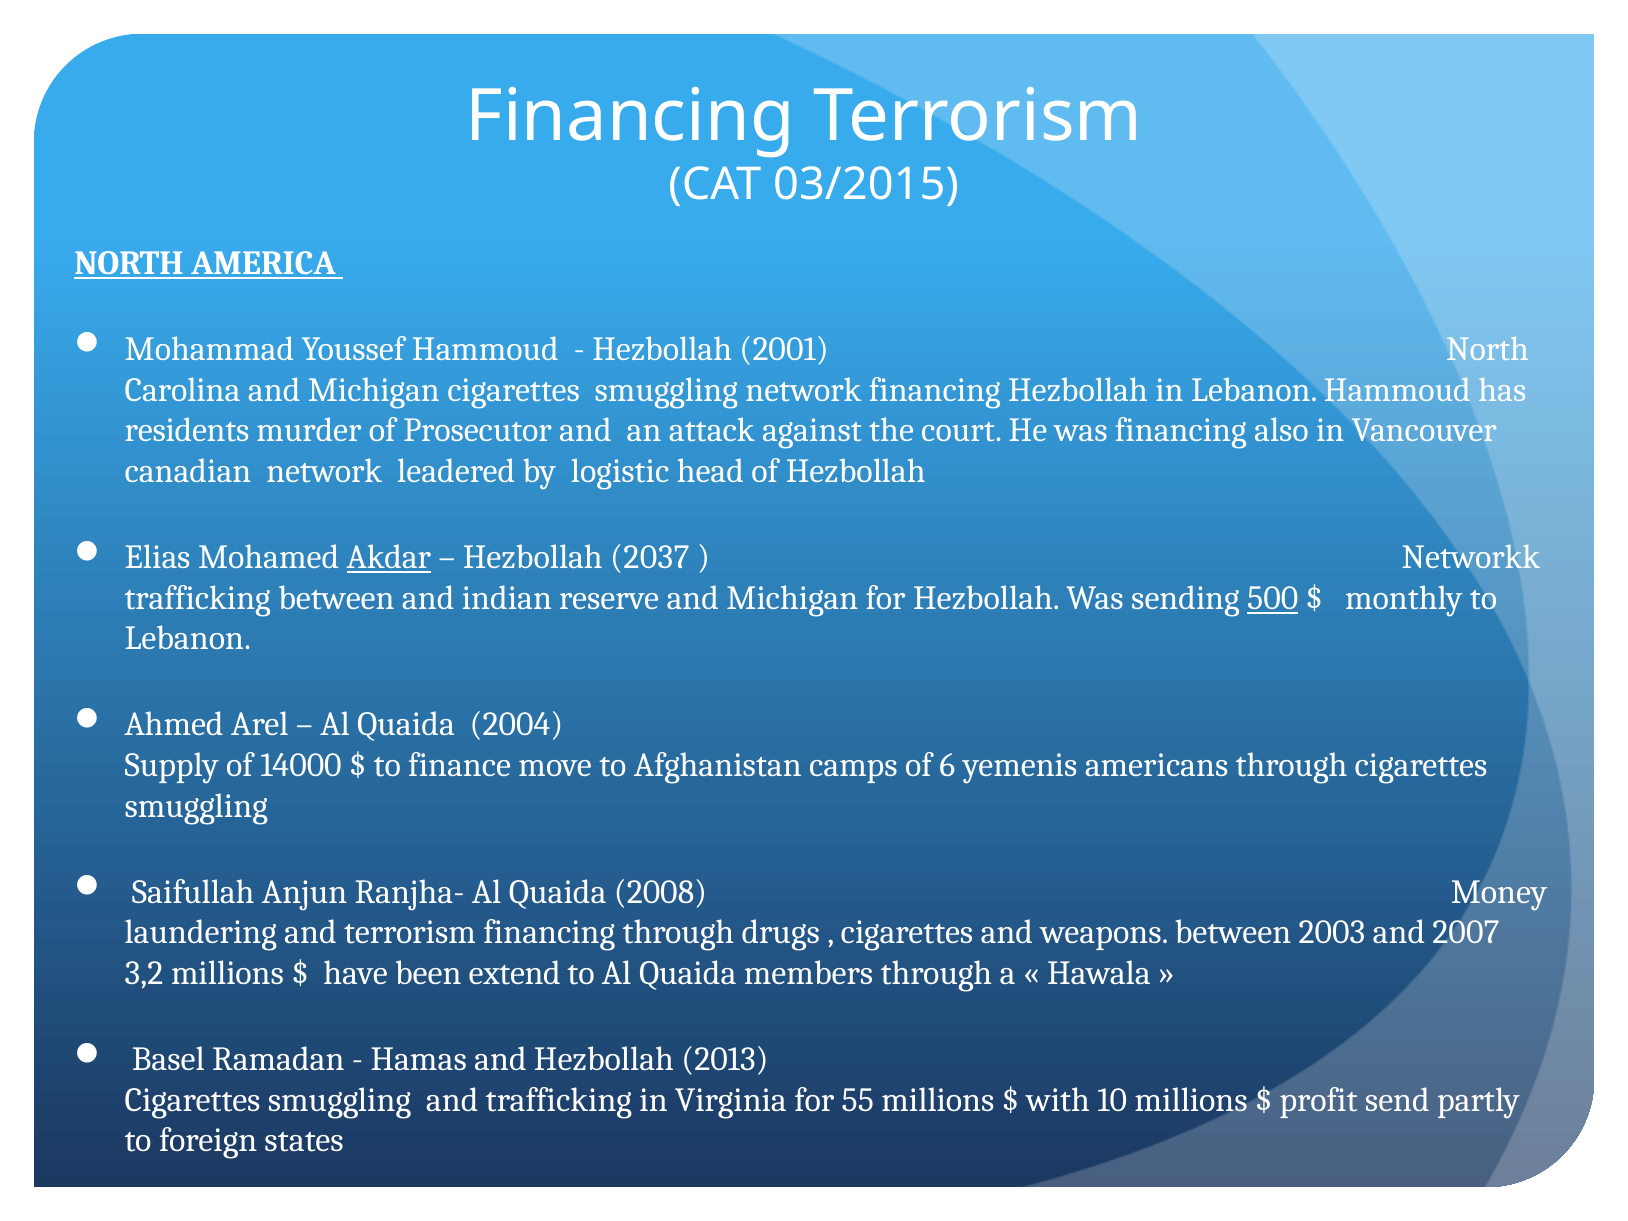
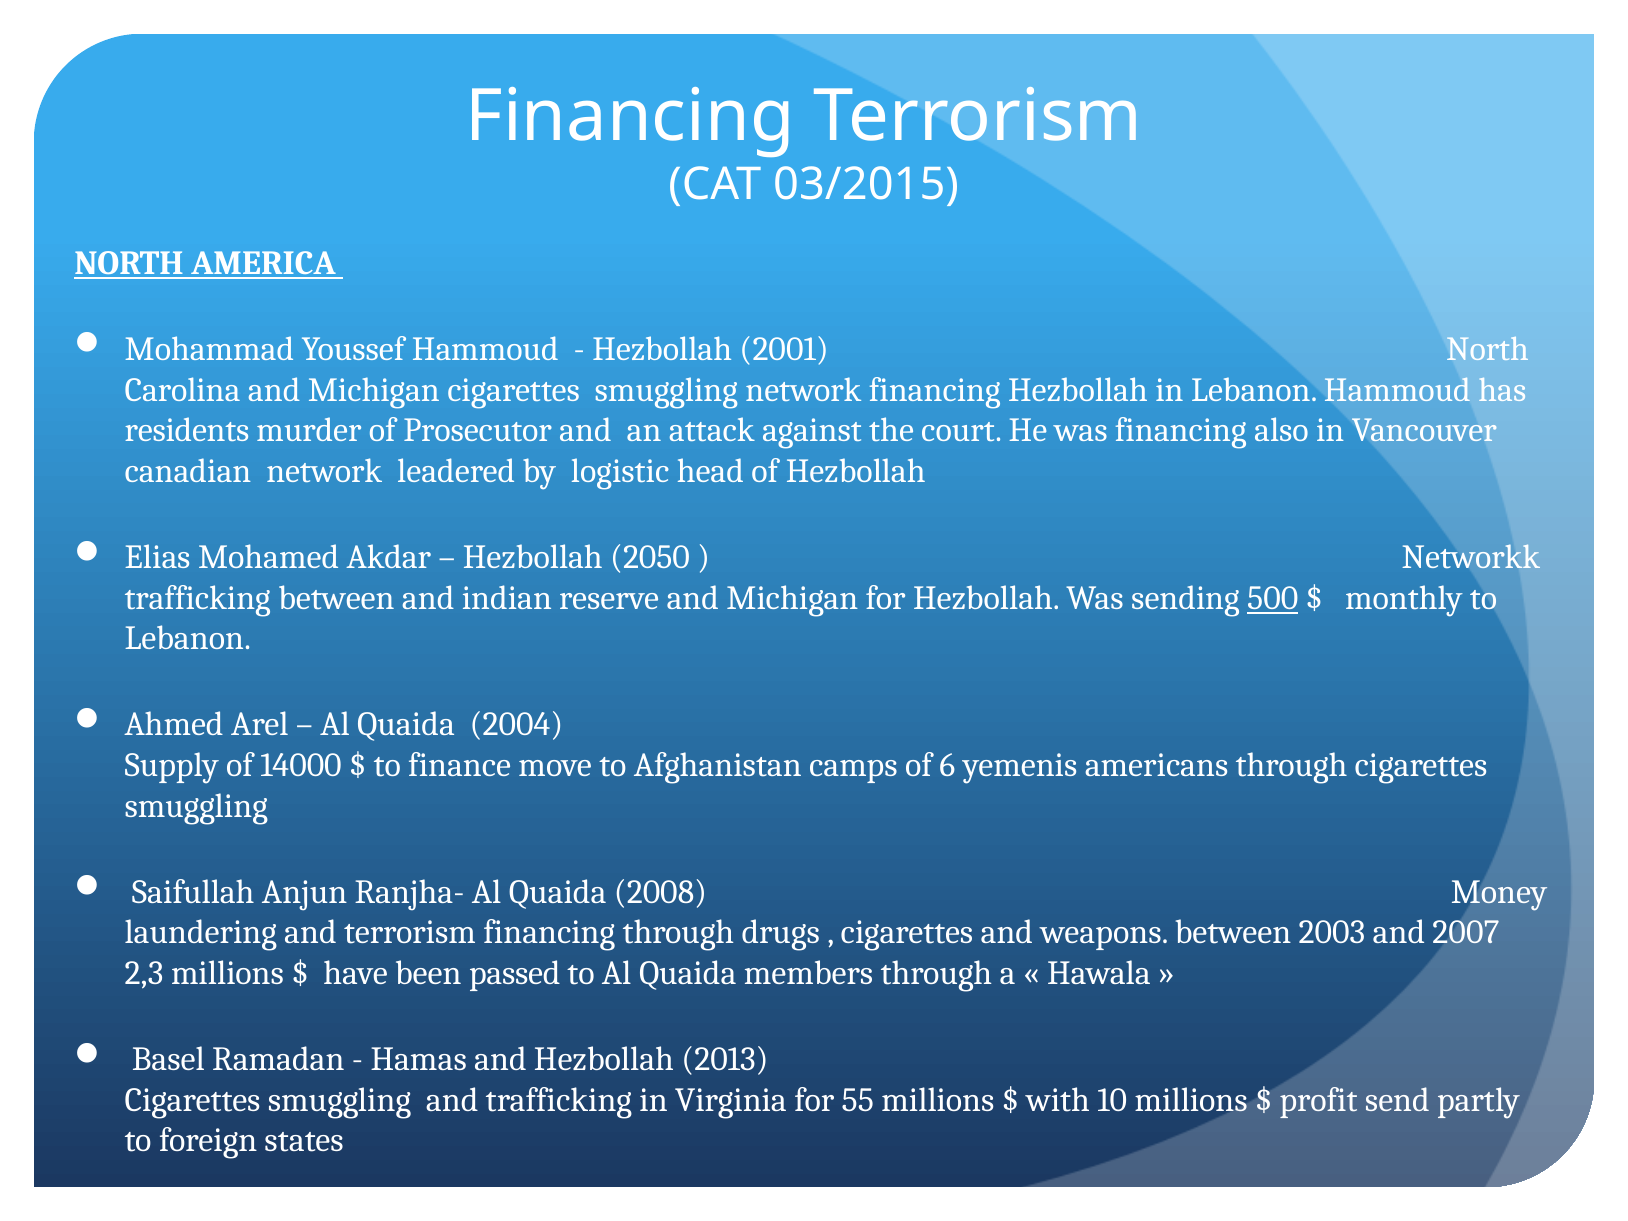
Akdar underline: present -> none (389, 557)
2037: 2037 -> 2050 (650, 557)
3,2: 3,2 -> 2,3 (144, 973)
extend: extend -> passed (515, 973)
